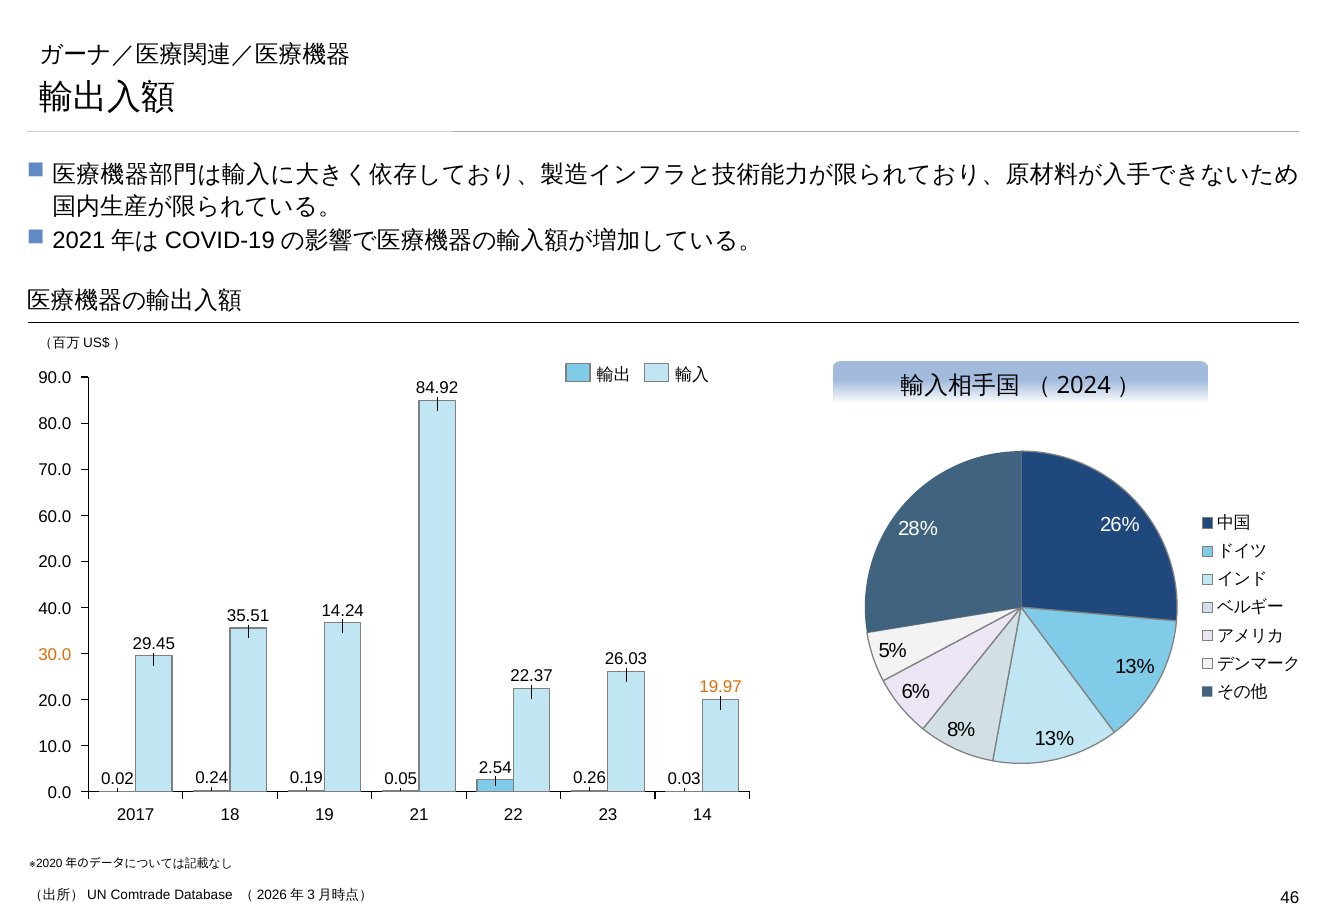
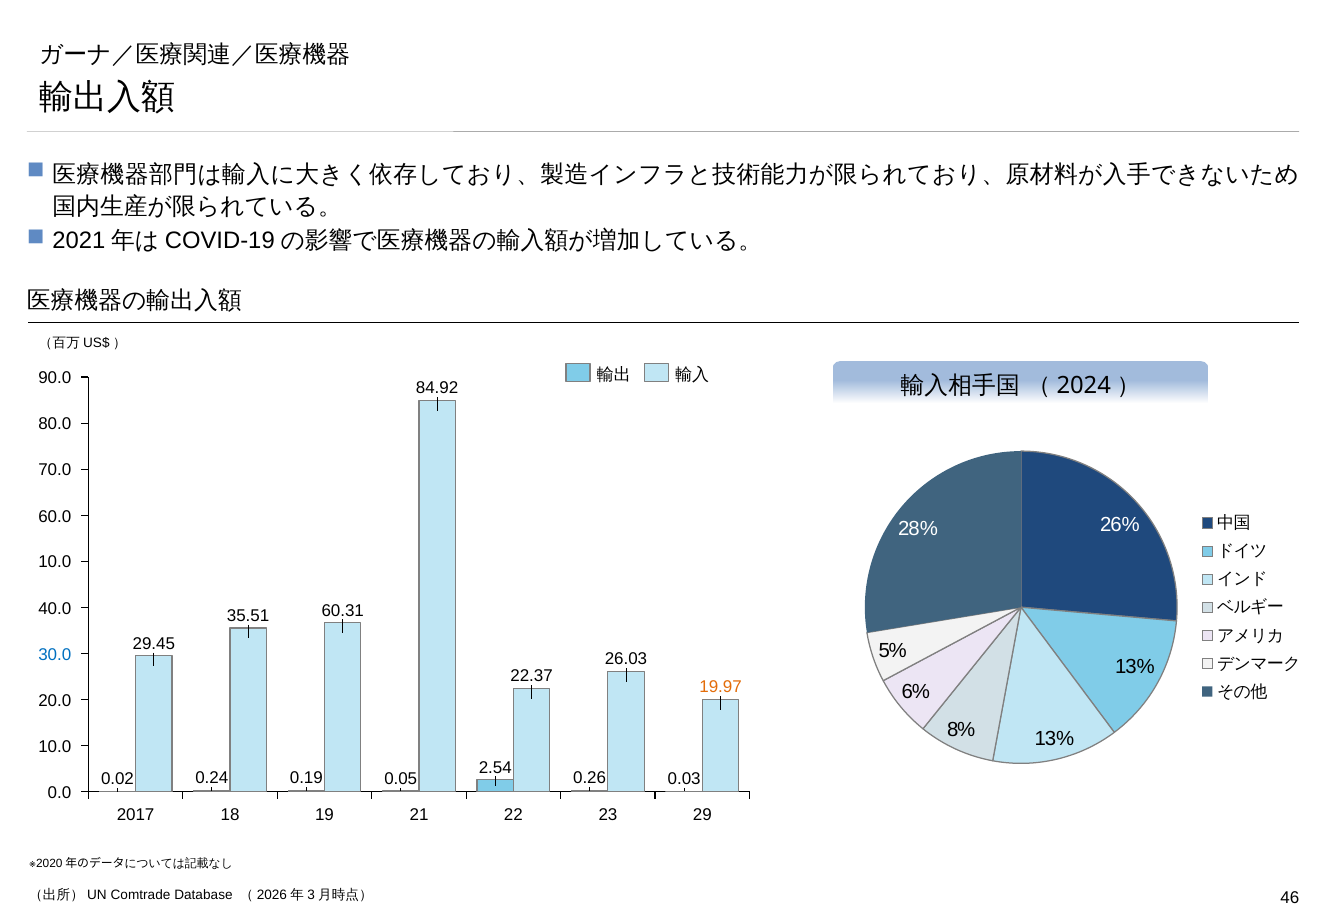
20.0: 20.0 -> 10.0 (55, 562)
14.24: 14.24 -> 60.31 (343, 610)
30.0 colour: orange -> blue (55, 655)
14: 14 -> 29 (702, 814)
